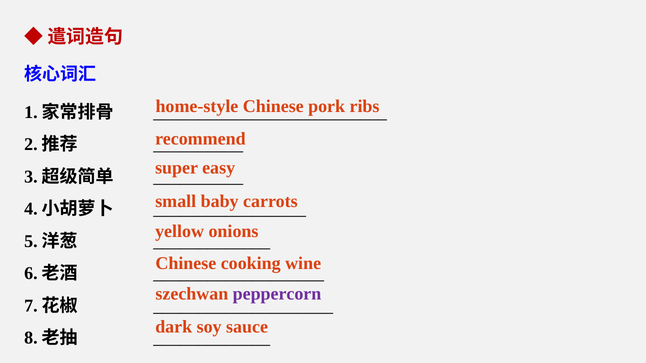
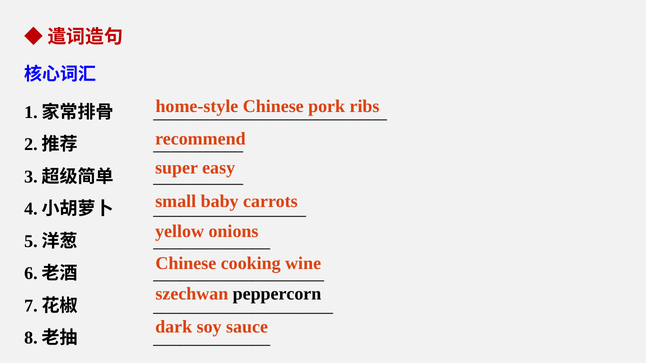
peppercorn colour: purple -> black (277, 294)
